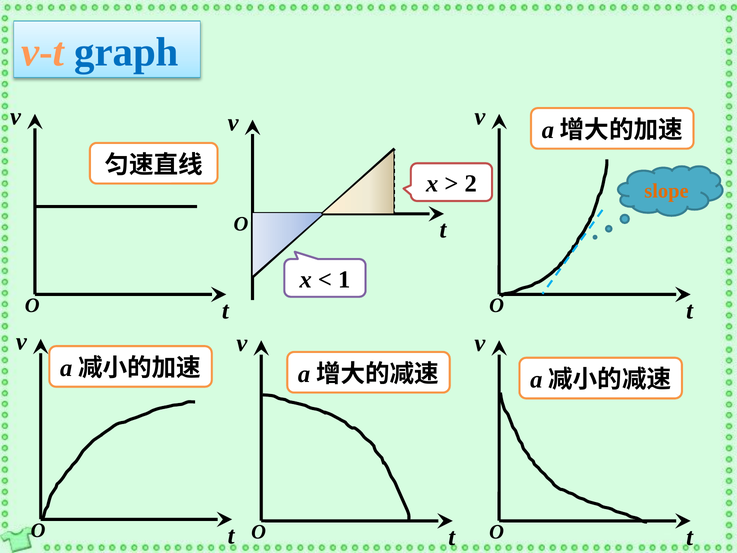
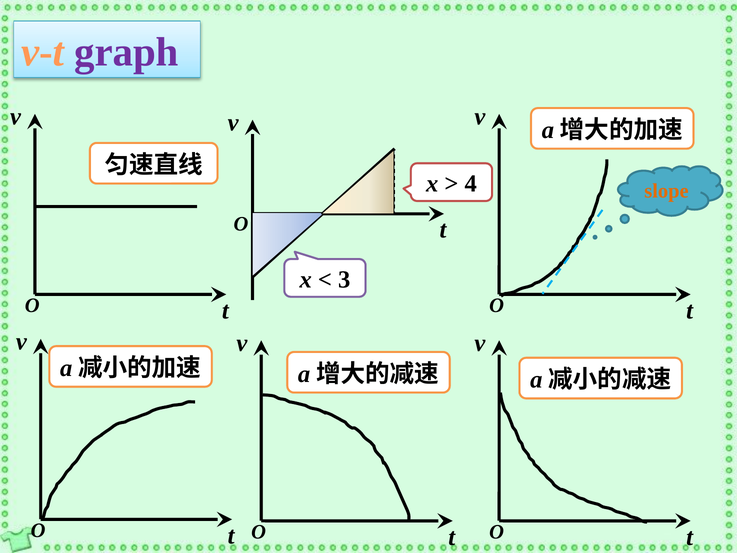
graph colour: blue -> purple (126, 52)
2: 2 -> 4 (471, 184)
1: 1 -> 3 (344, 279)
